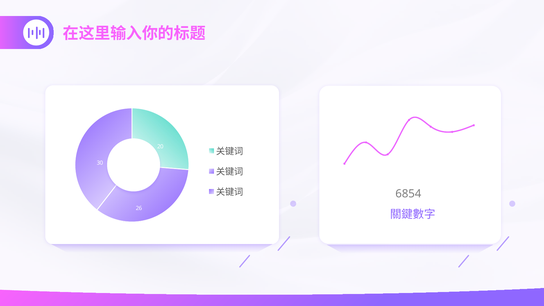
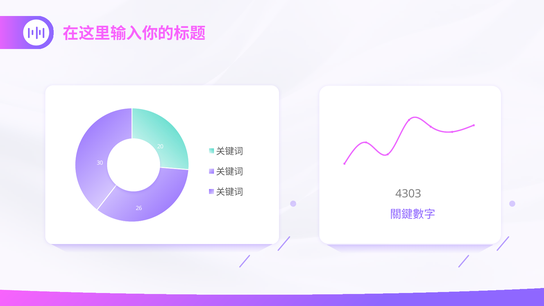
6854: 6854 -> 4303 (408, 194)
